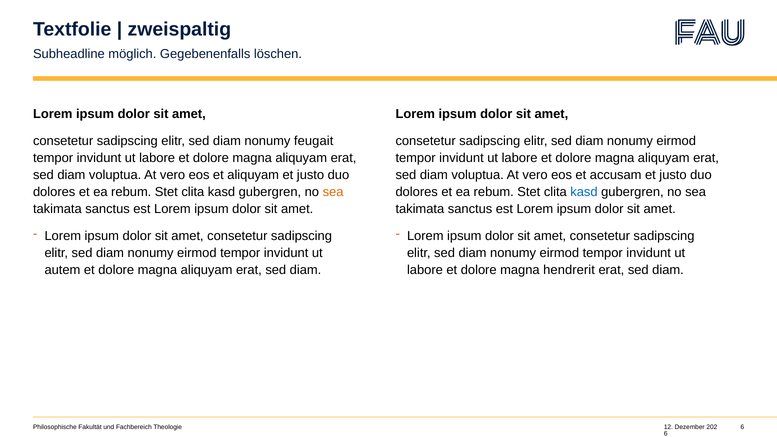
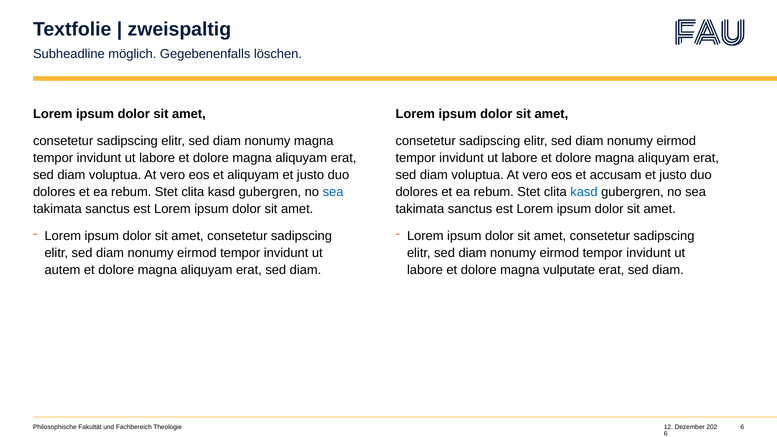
nonumy feugait: feugait -> magna (314, 141)
sea colour: orange -> blue (333, 192)
hendrerit: hendrerit -> vulputate (569, 270)
